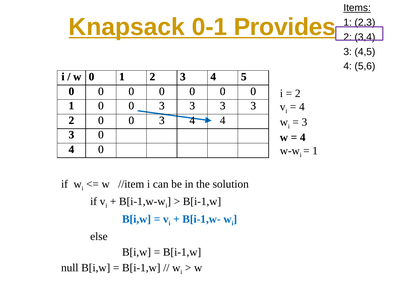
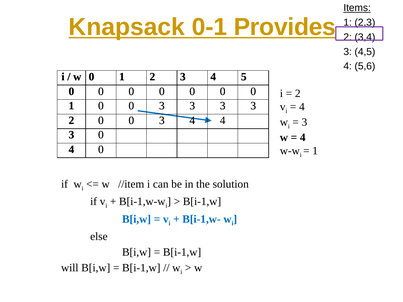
null: null -> will (70, 268)
